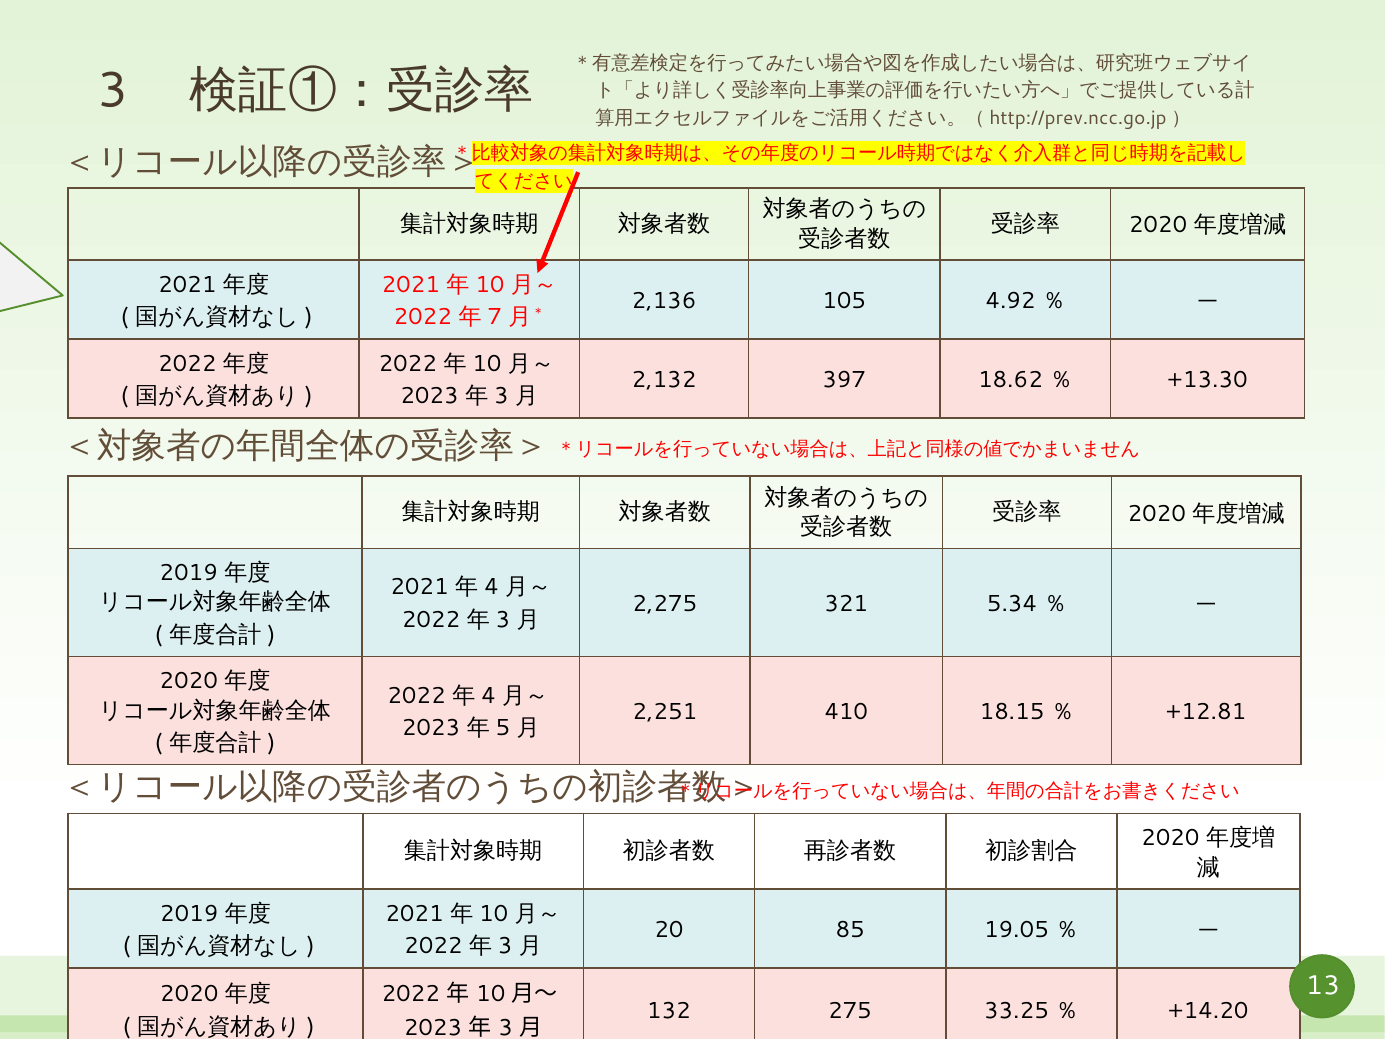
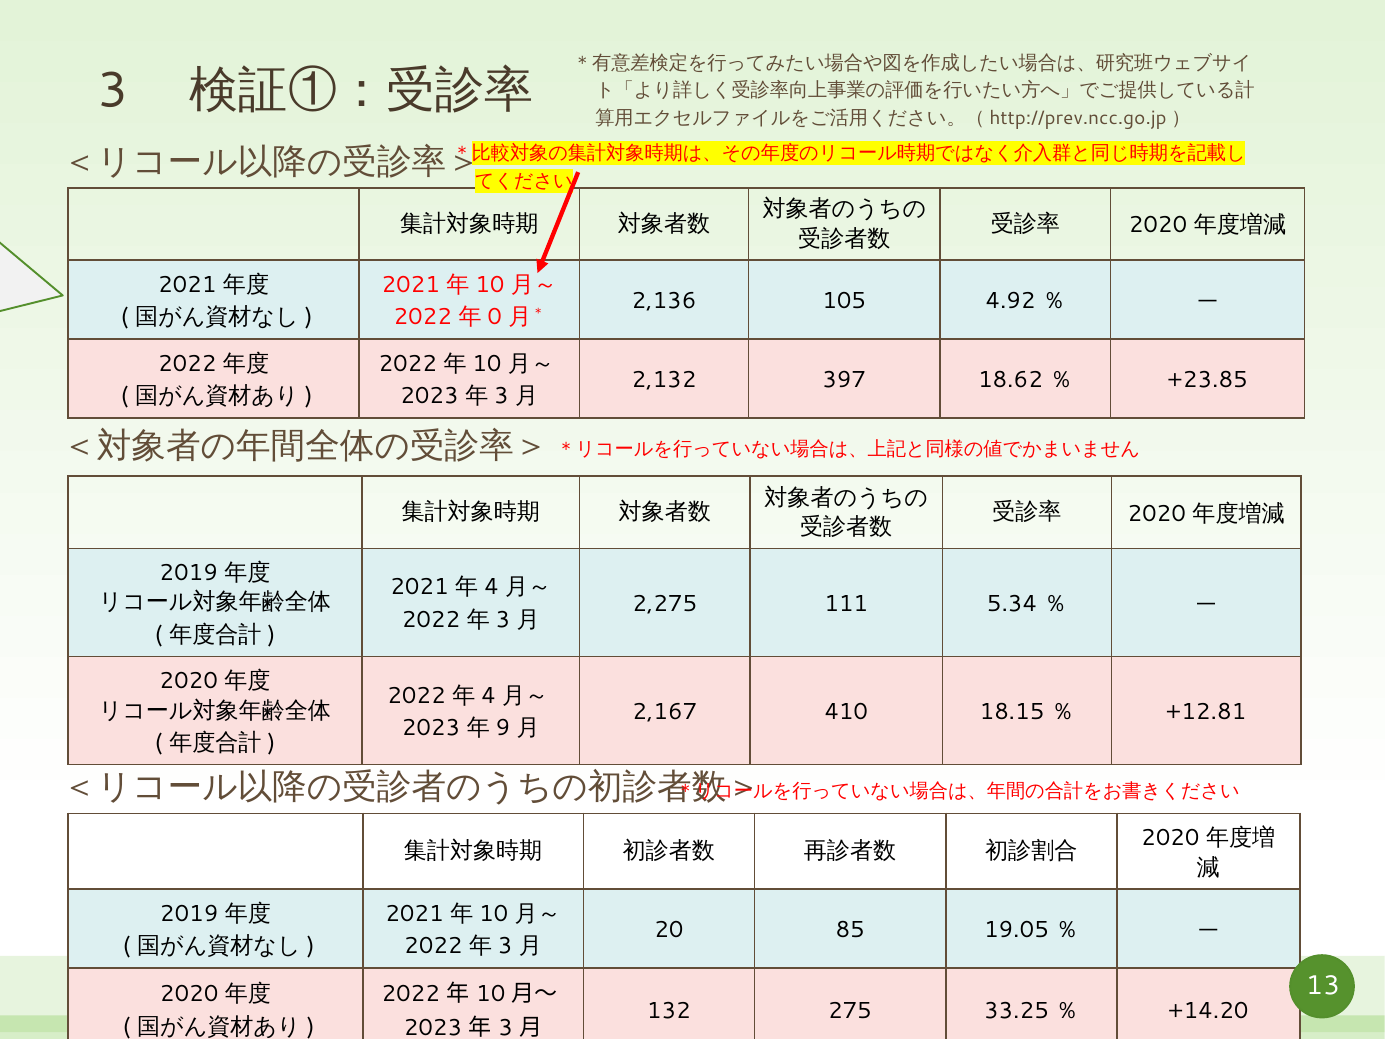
7: 7 -> 0 (495, 317)
+13.30: +13.30 -> +23.85 (1207, 380)
321: 321 -> 111 (846, 603)
2,251: 2,251 -> 2,167 (665, 712)
5: 5 -> 9 (503, 728)
